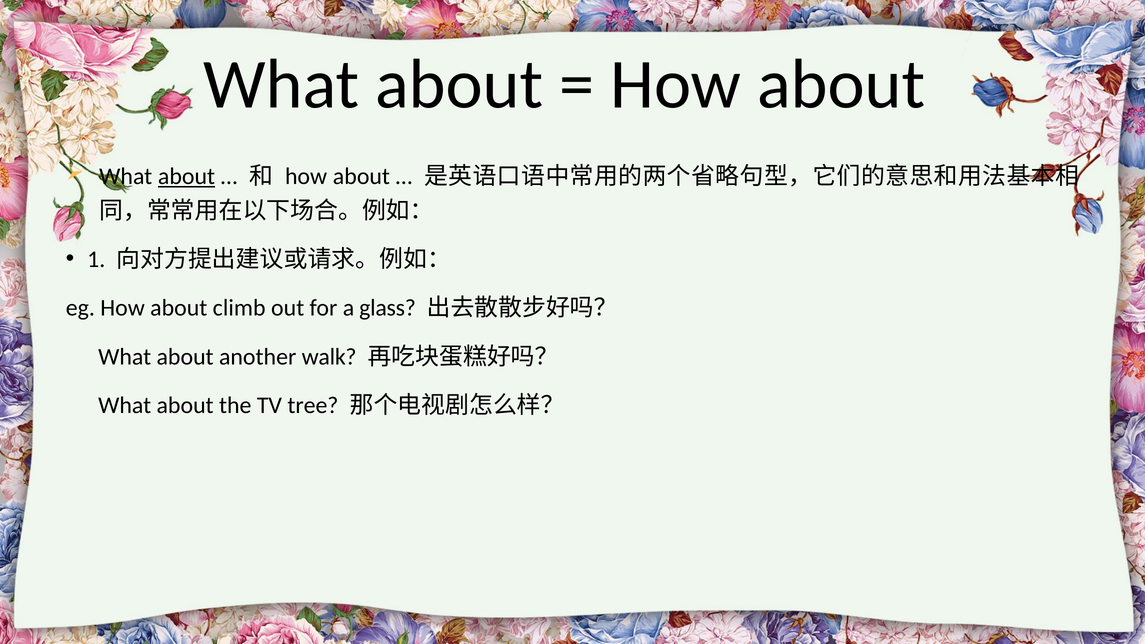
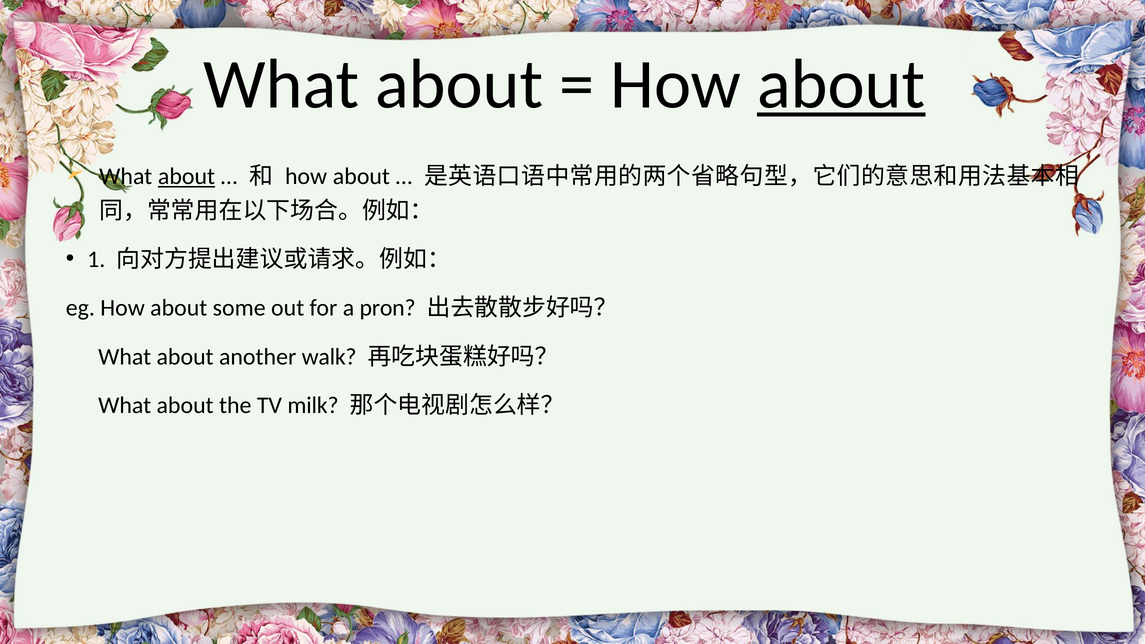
about underline: none -> present (841, 84)
climb: climb -> some (239, 308)
glass: glass -> pron (388, 308)
tree: tree -> milk (313, 406)
